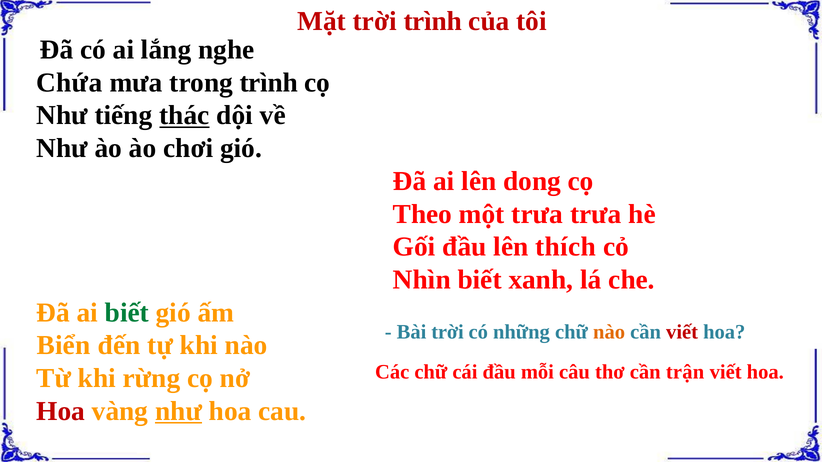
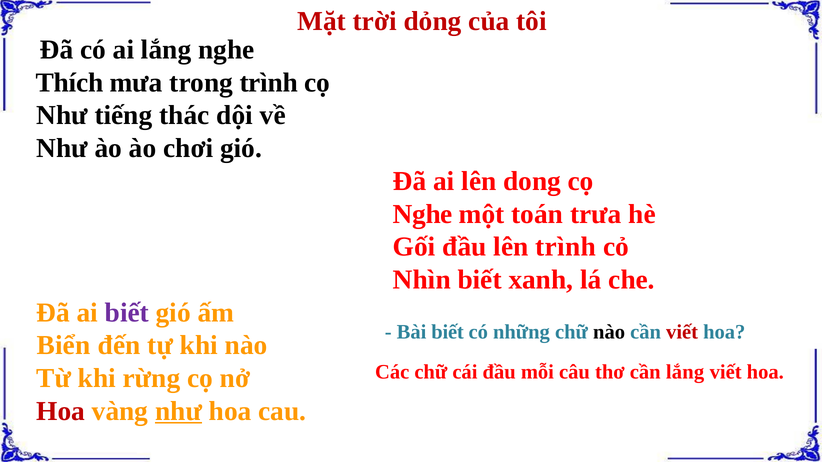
trời trình: trình -> dỏng (433, 21)
Chứa: Chứa -> Thích (70, 83)
thác underline: present -> none (184, 115)
Theo: Theo -> Nghe (423, 214)
một trưa: trưa -> toán (537, 214)
lên thích: thích -> trình (566, 247)
biết colour: green -> purple (127, 313)
Bài trời: trời -> biết (448, 332)
nào colour: orange -> black (609, 332)
cần trận: trận -> lắng (685, 372)
